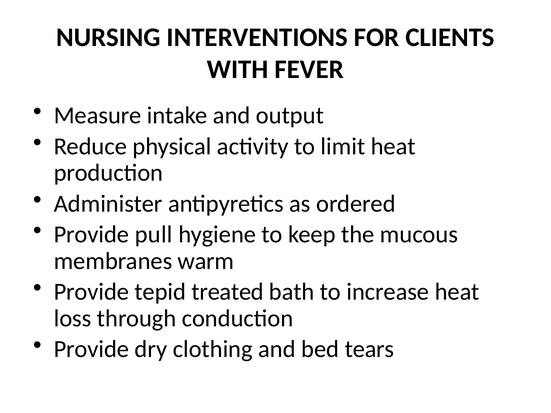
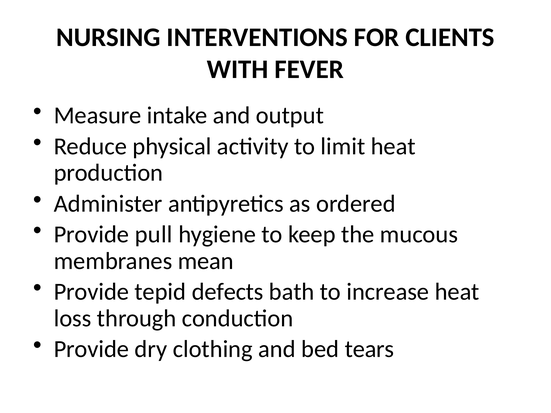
warm: warm -> mean (206, 261)
treated: treated -> defects (228, 292)
